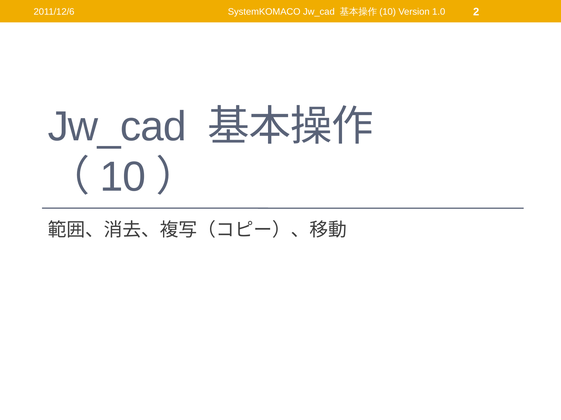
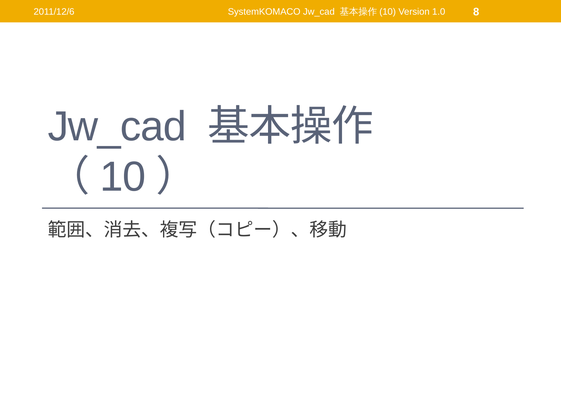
2: 2 -> 8 (476, 12)
